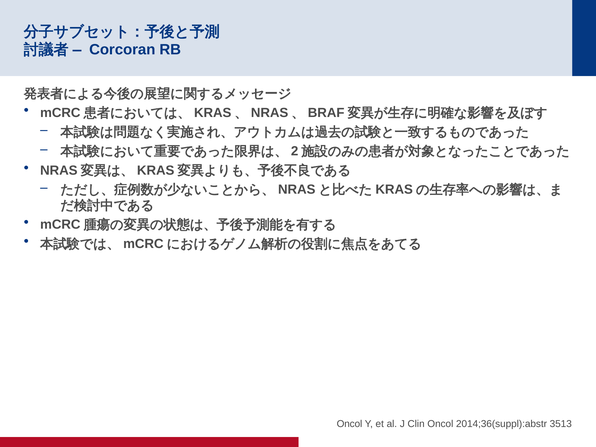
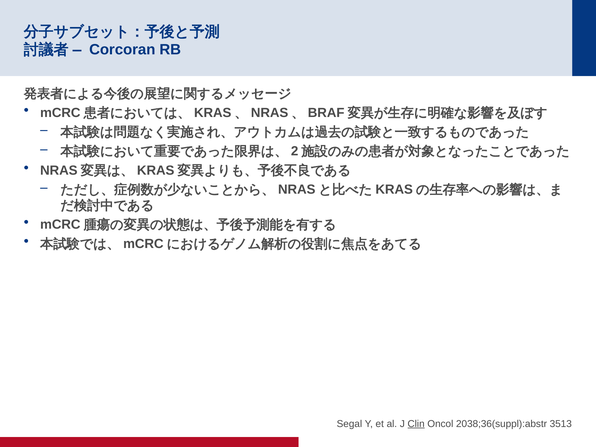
Oncol: Oncol -> Segal (349, 424)
Clin underline: none -> present (416, 424)
2014;36(suppl):abstr: 2014;36(suppl):abstr -> 2038;36(suppl):abstr (502, 424)
